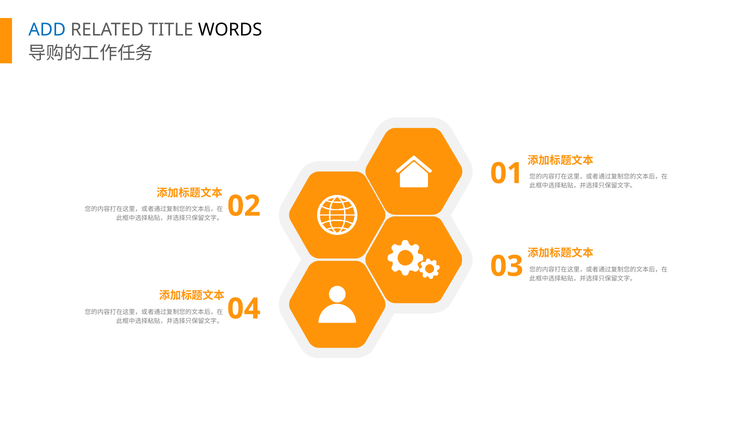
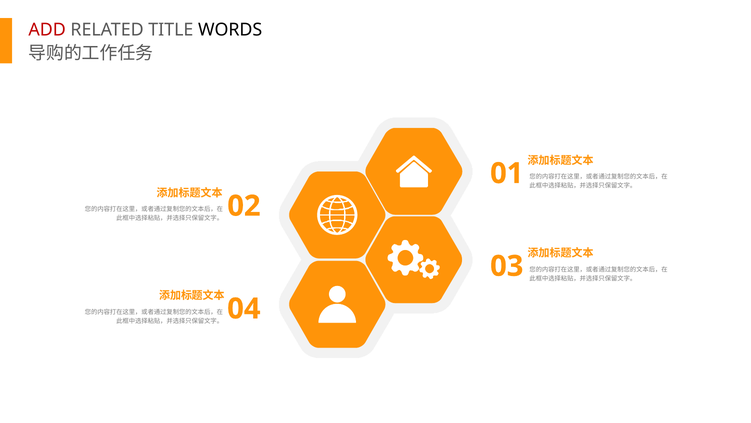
ADD colour: blue -> red (47, 30)
